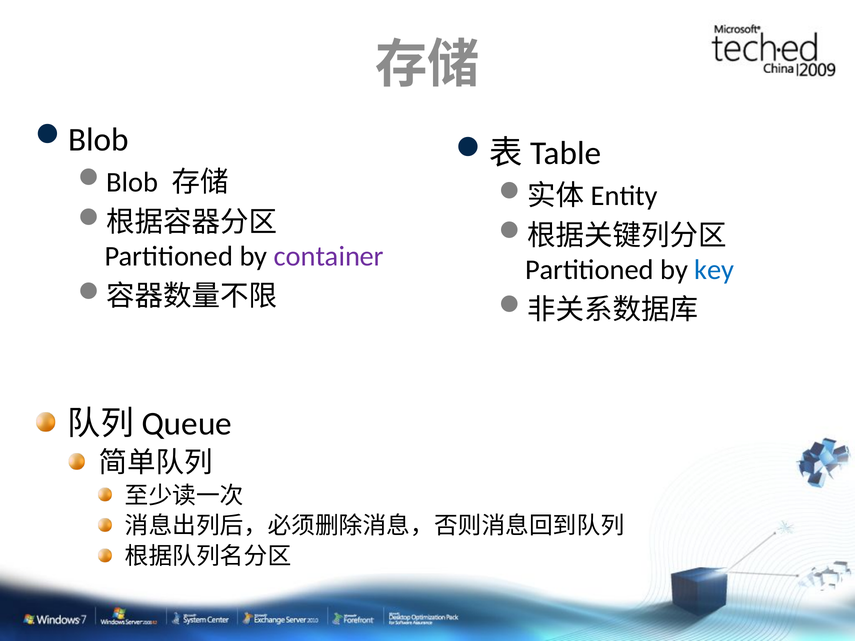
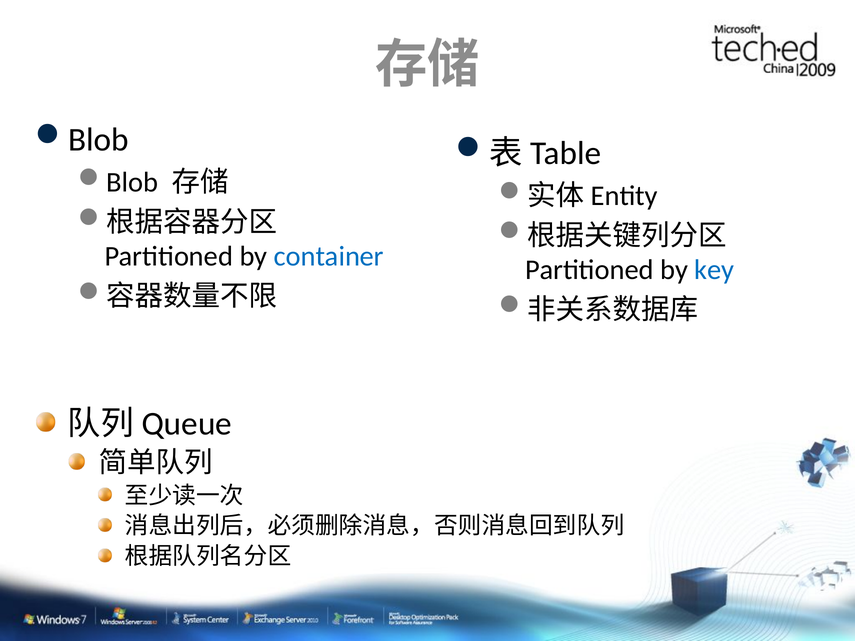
container colour: purple -> blue (329, 257)
